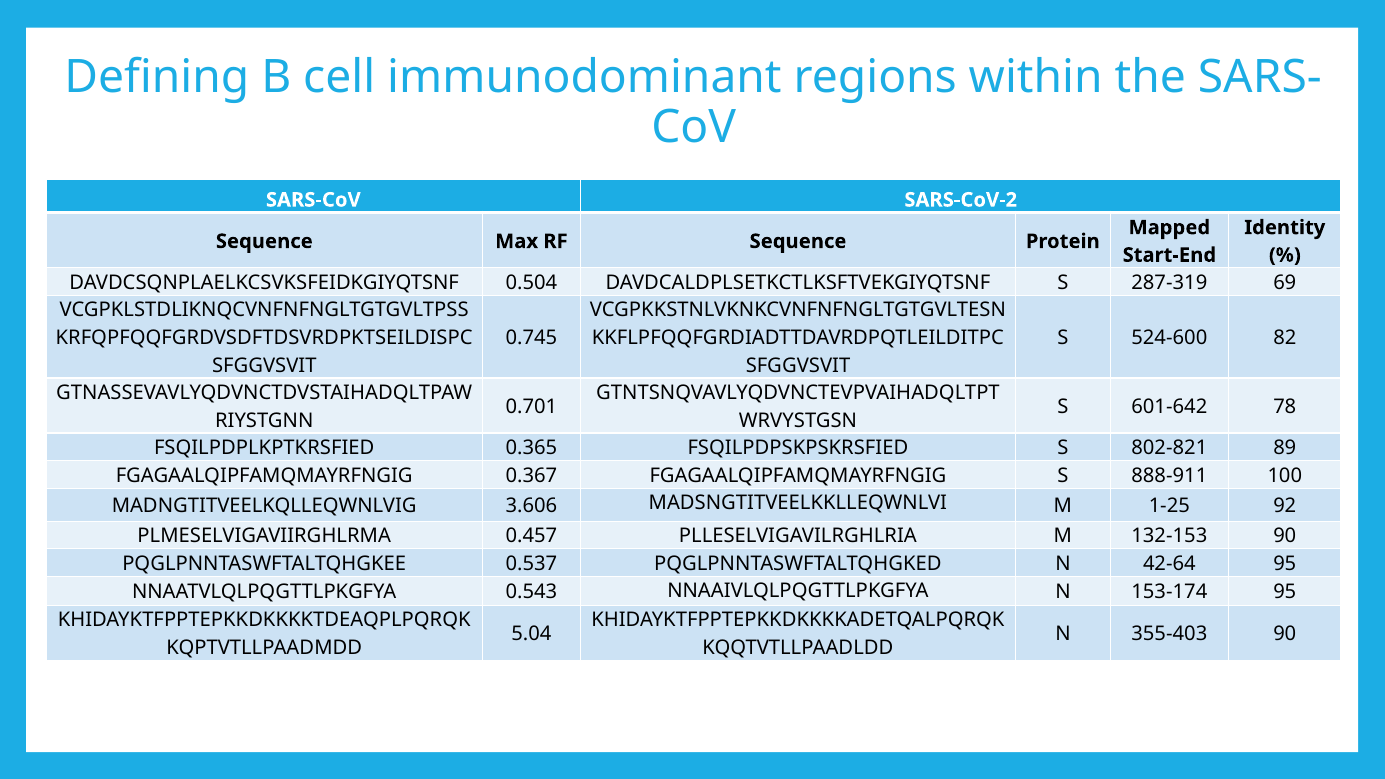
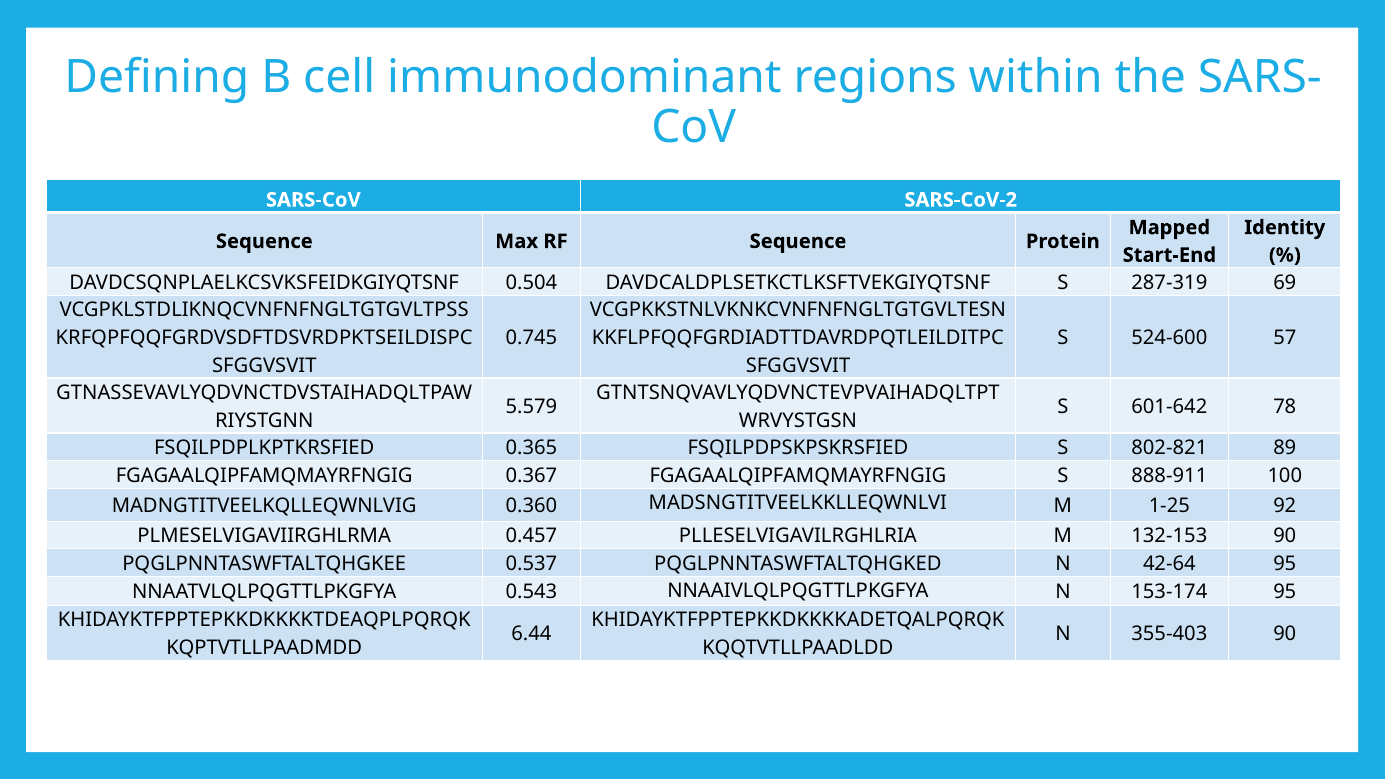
82: 82 -> 57 (1285, 338)
0.701: 0.701 -> 5.579 (531, 407)
3.606: 3.606 -> 0.360 (531, 506)
5.04: 5.04 -> 6.44 (531, 634)
